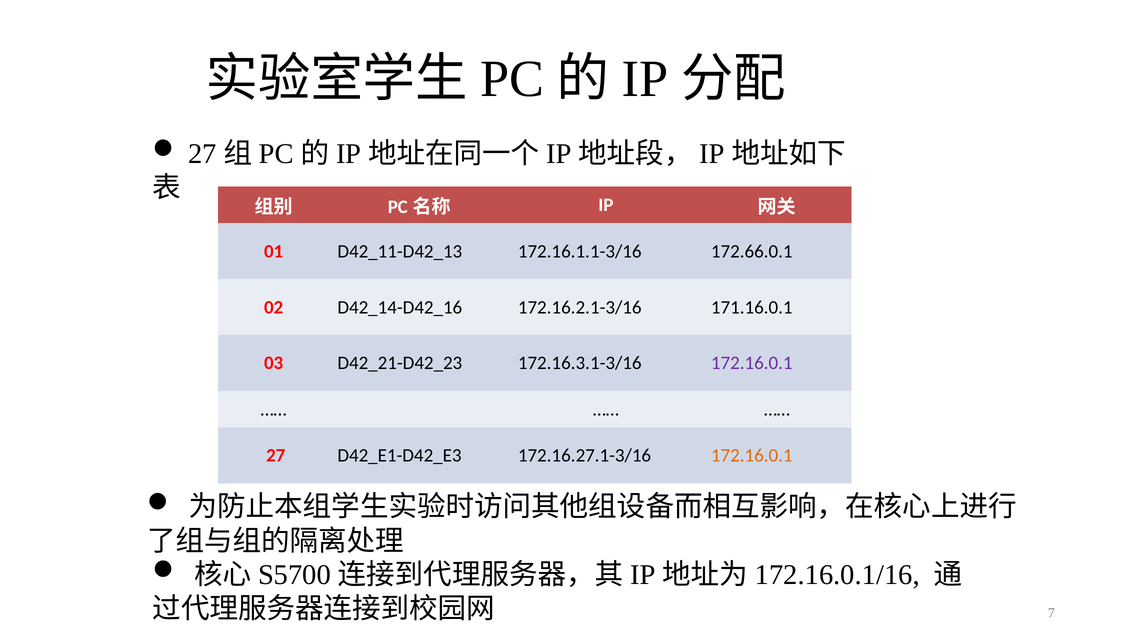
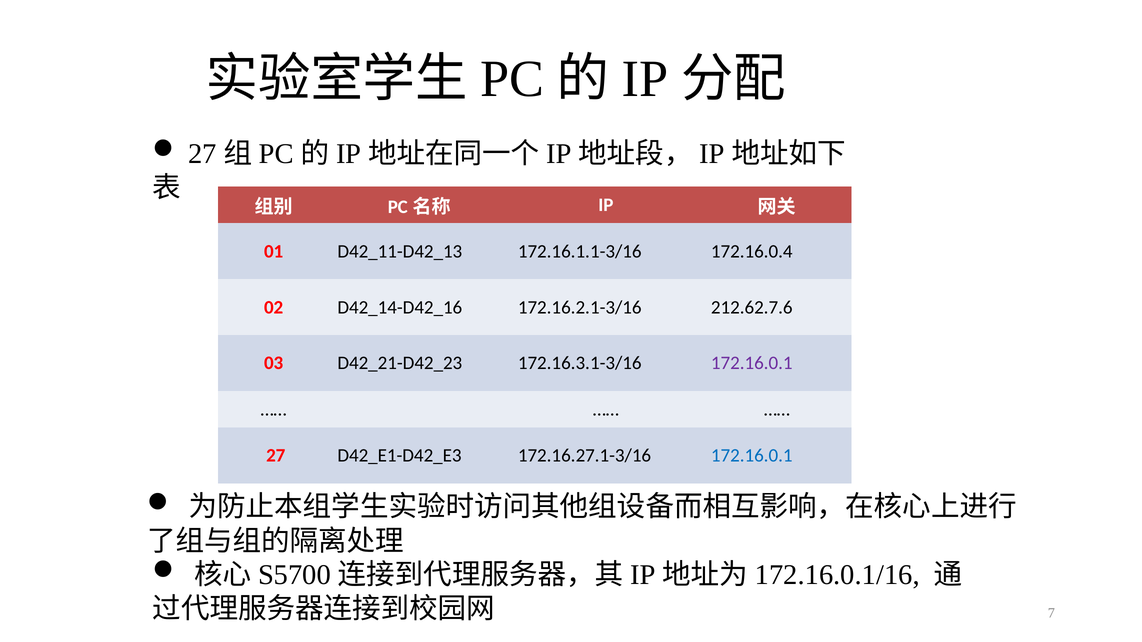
172.66.0.1: 172.66.0.1 -> 172.16.0.4 (752, 251)
171.16.0.1: 171.16.0.1 -> 212.62.7.6 (752, 307)
172.16.0.1 colour: orange -> blue (752, 456)
